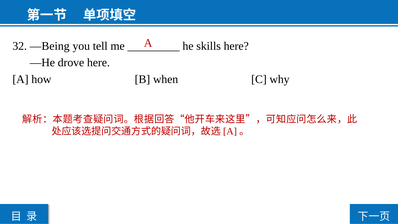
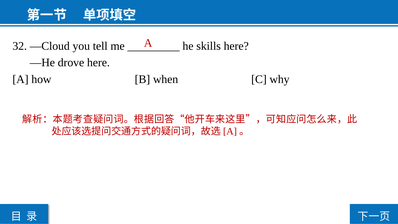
—Being: —Being -> —Cloud (50, 46)
